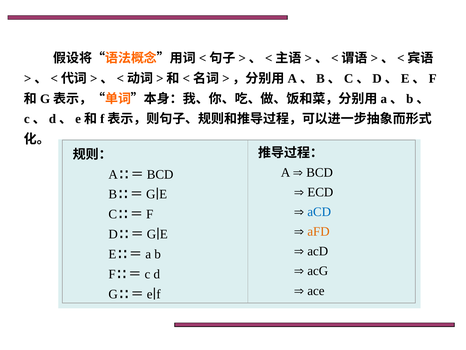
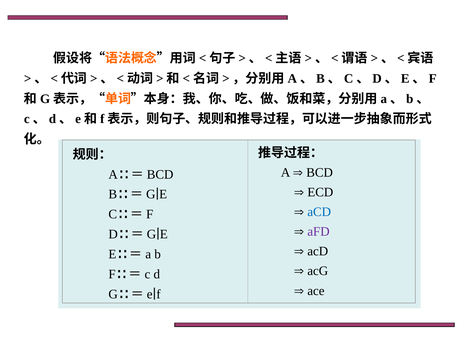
aFD colour: orange -> purple (318, 231)
